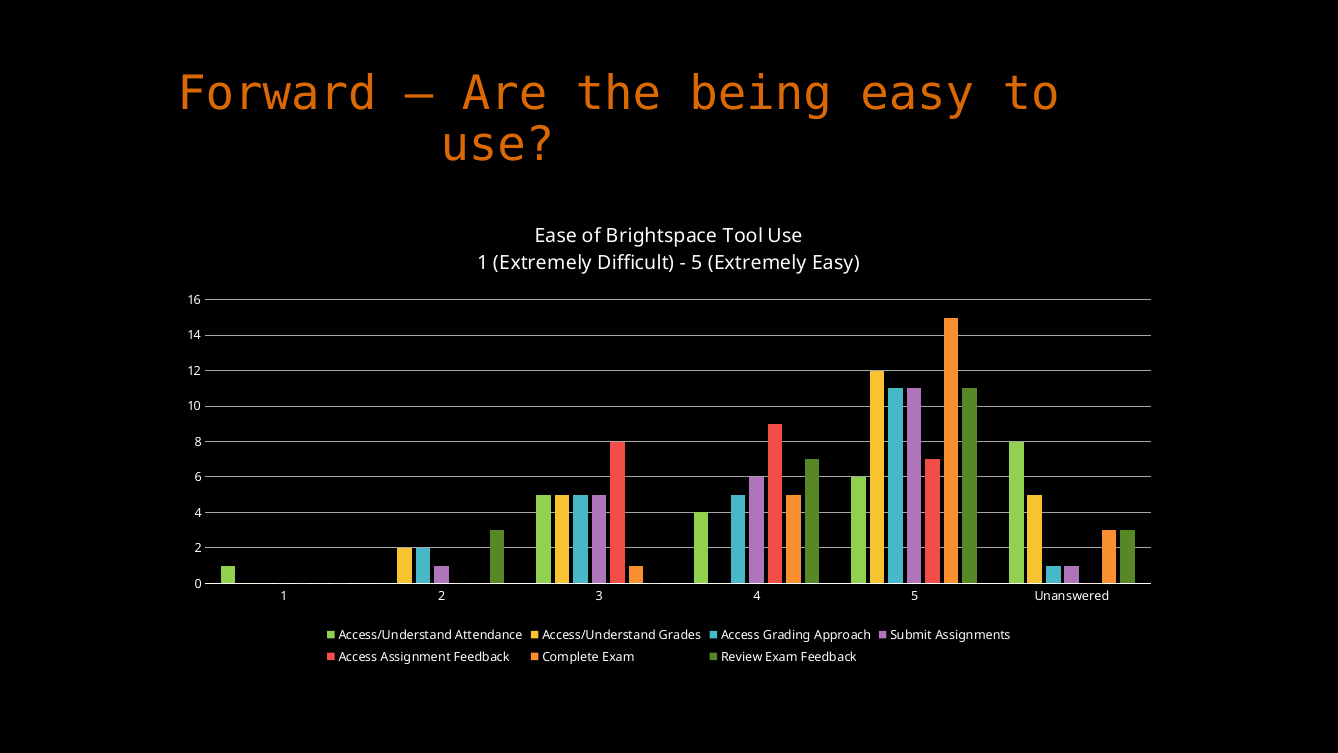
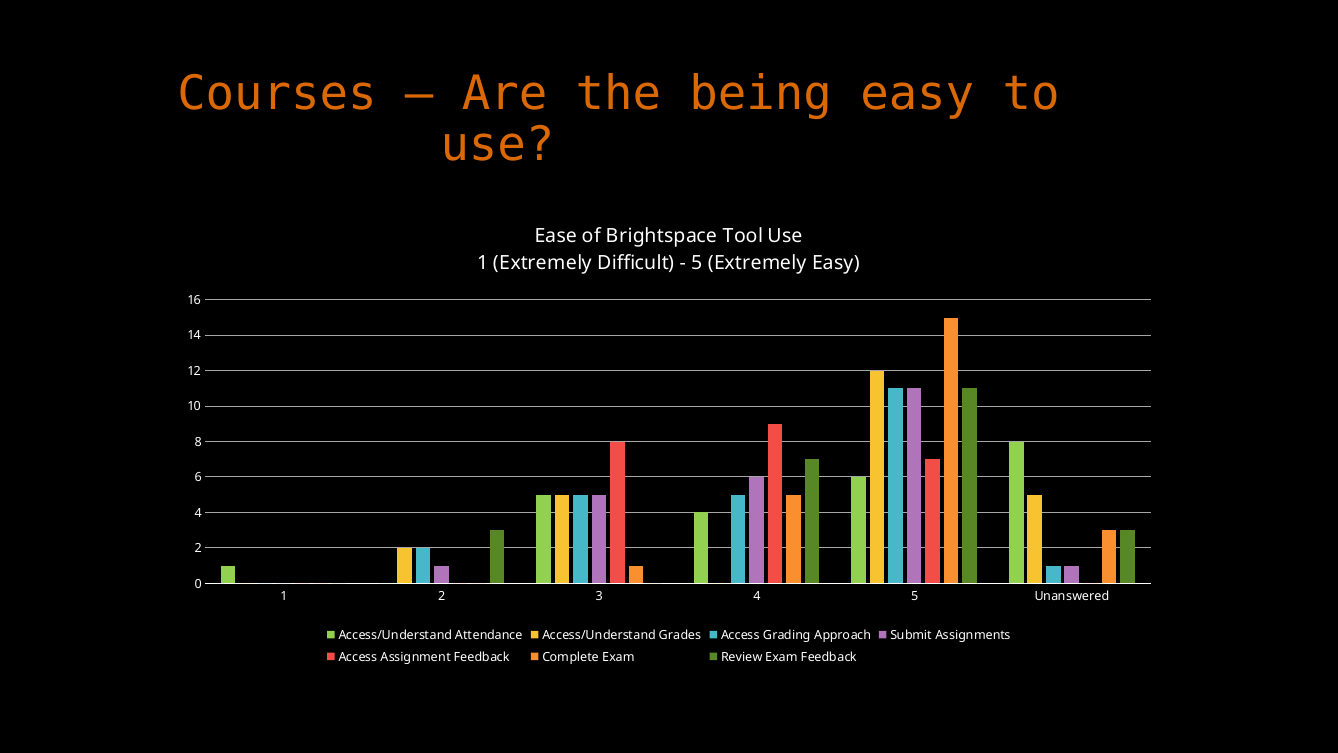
Forward: Forward -> Courses (277, 94)
